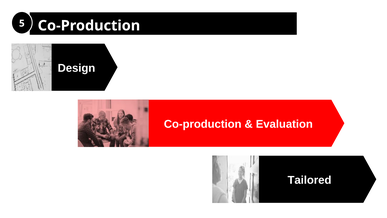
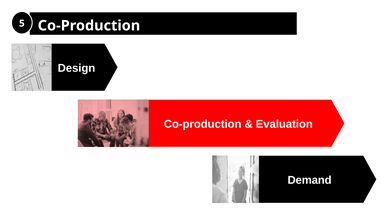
Tailored: Tailored -> Demand (310, 180)
